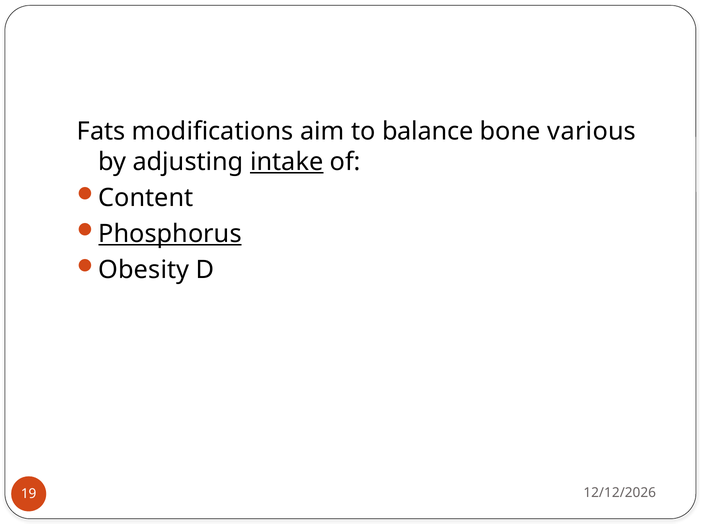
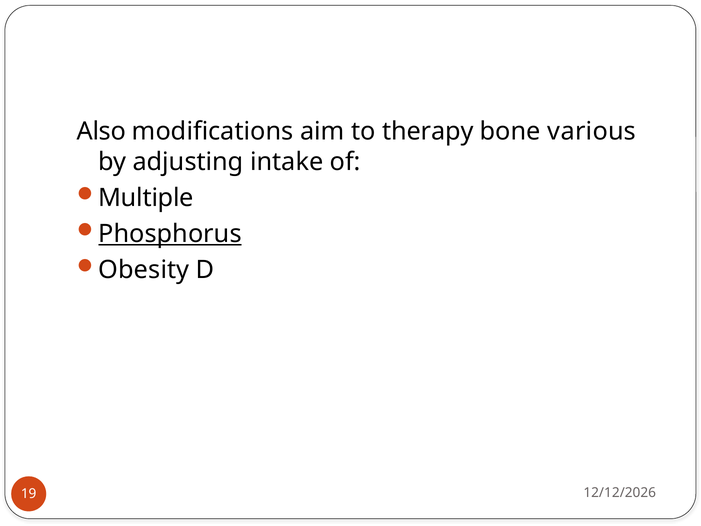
Fats: Fats -> Also (101, 131)
balance: balance -> therapy (428, 131)
intake underline: present -> none (287, 162)
Content: Content -> Multiple (146, 198)
